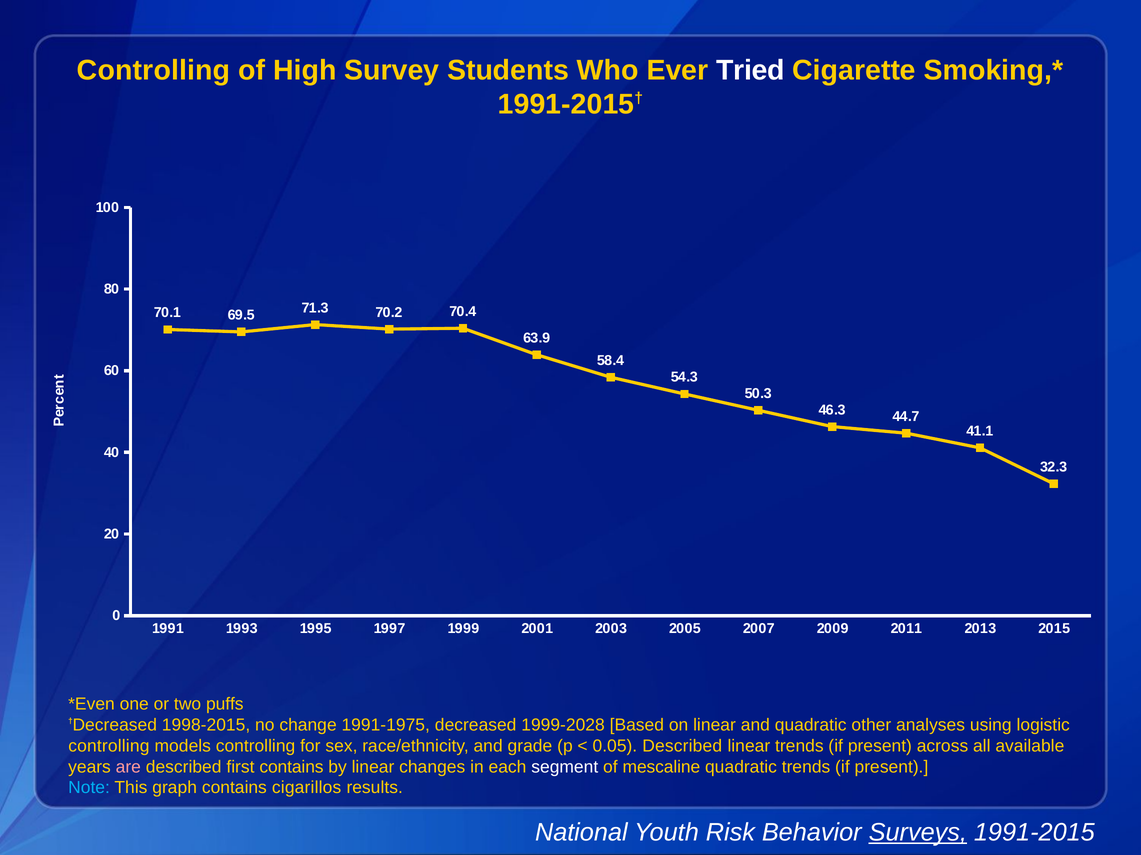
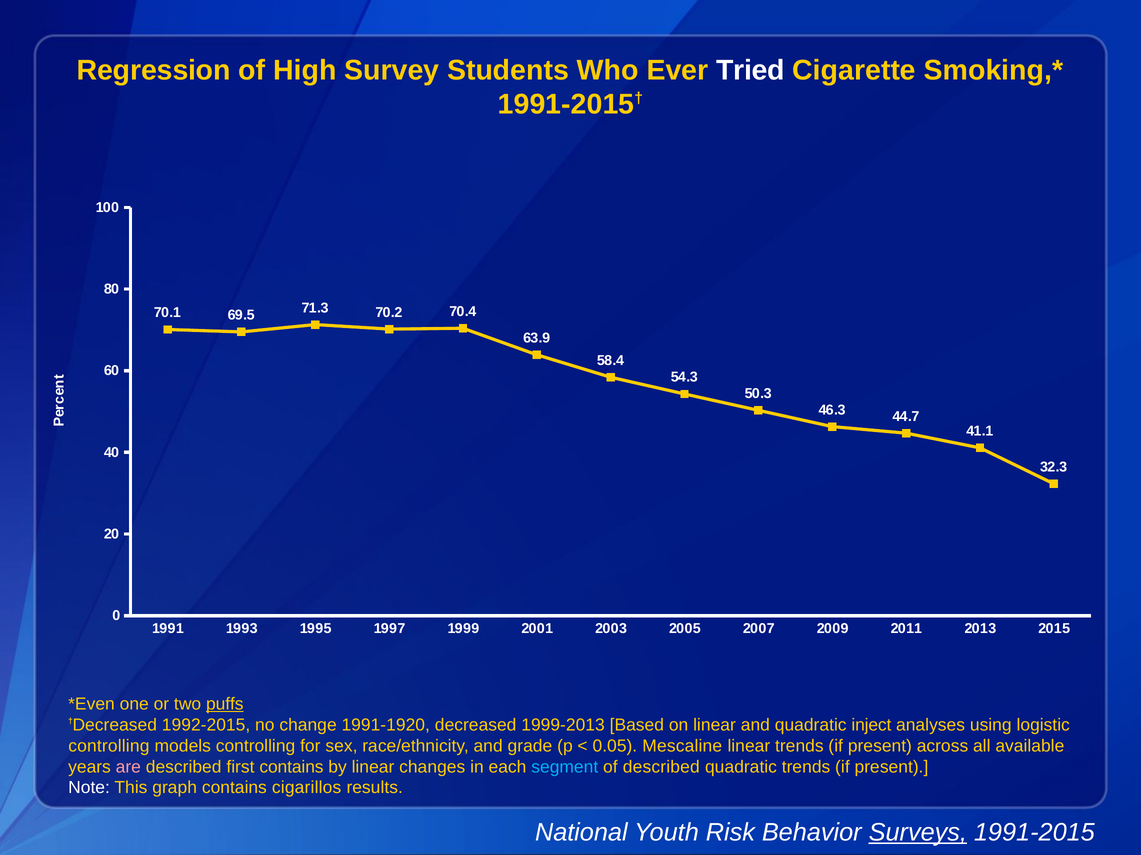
Controlling: Controlling -> Regression (154, 70)
puffs underline: none -> present (225, 705)
1998-2015: 1998-2015 -> 1992-2015 (206, 726)
1991-1975: 1991-1975 -> 1991-1920 (386, 726)
1999-2028: 1999-2028 -> 1999-2013 (563, 726)
other: other -> inject (871, 726)
0.05 Described: Described -> Mescaline (682, 747)
segment colour: white -> light blue (565, 767)
of mescaline: mescaline -> described (661, 767)
Note colour: light blue -> white (89, 788)
